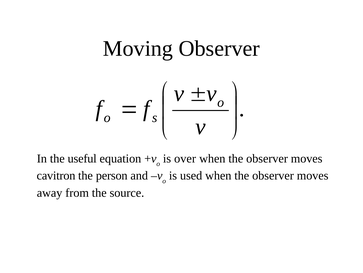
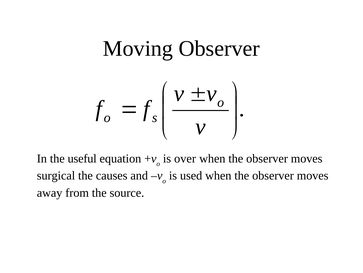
cavitron: cavitron -> surgical (56, 175)
person: person -> causes (112, 175)
